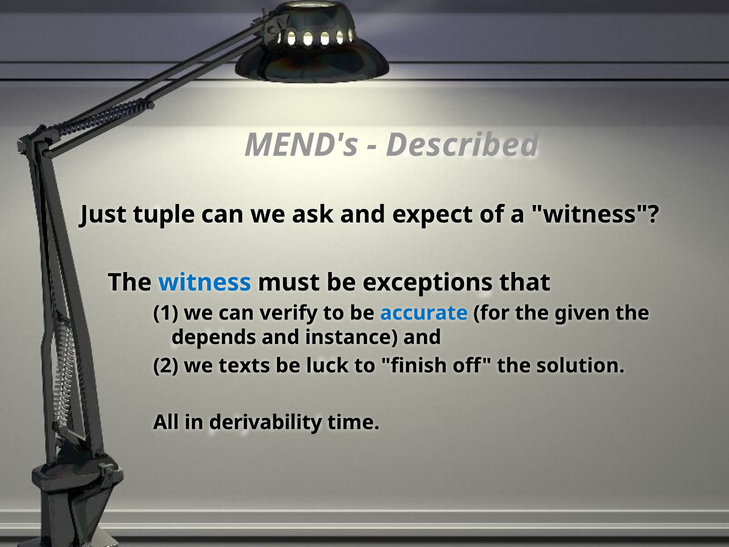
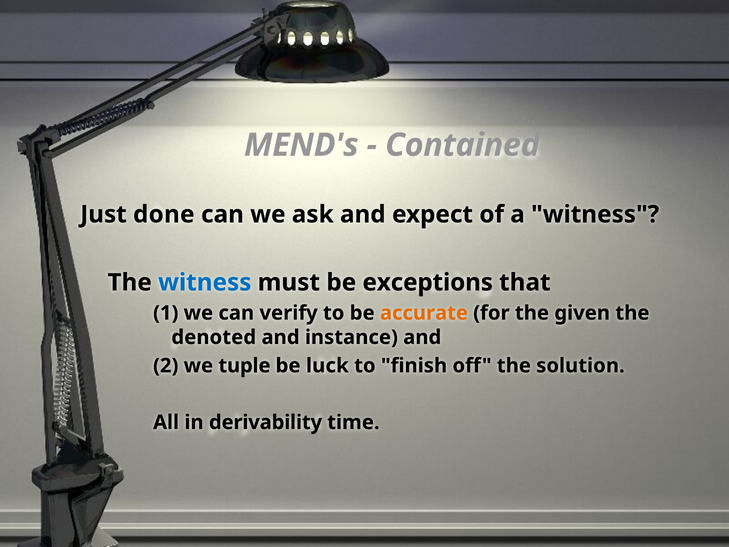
Described: Described -> Contained (463, 145)
tuple: tuple -> done (164, 214)
accurate colour: blue -> orange (424, 313)
depends: depends -> denoted (214, 337)
texts: texts -> tuple (244, 366)
